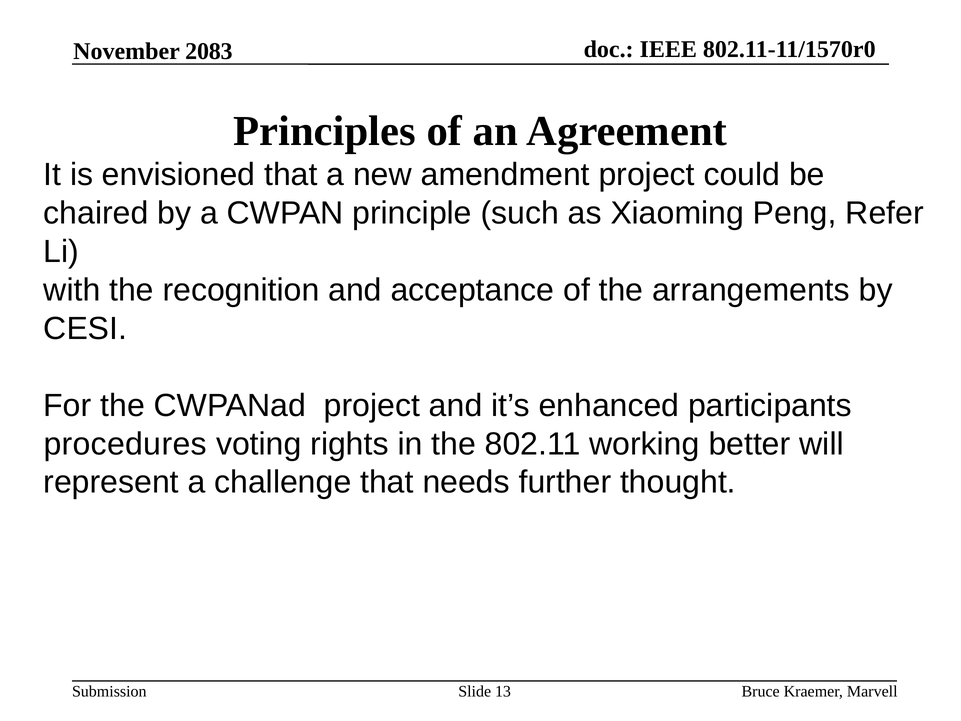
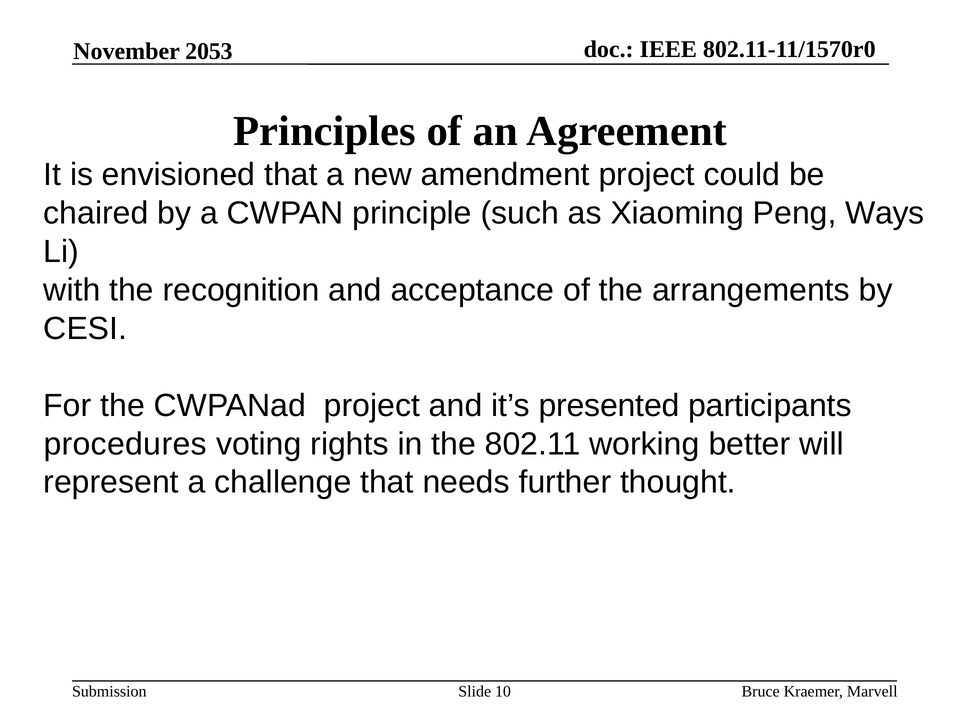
2083: 2083 -> 2053 (209, 51)
Refer: Refer -> Ways (885, 213)
enhanced: enhanced -> presented (609, 405)
13: 13 -> 10 (503, 691)
